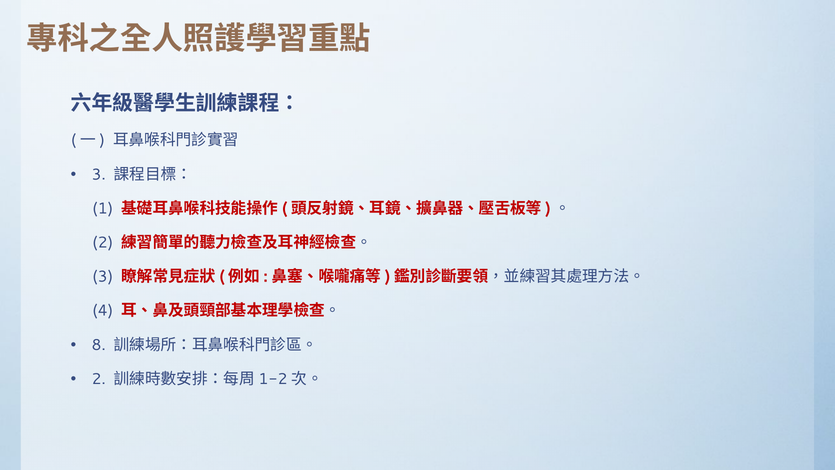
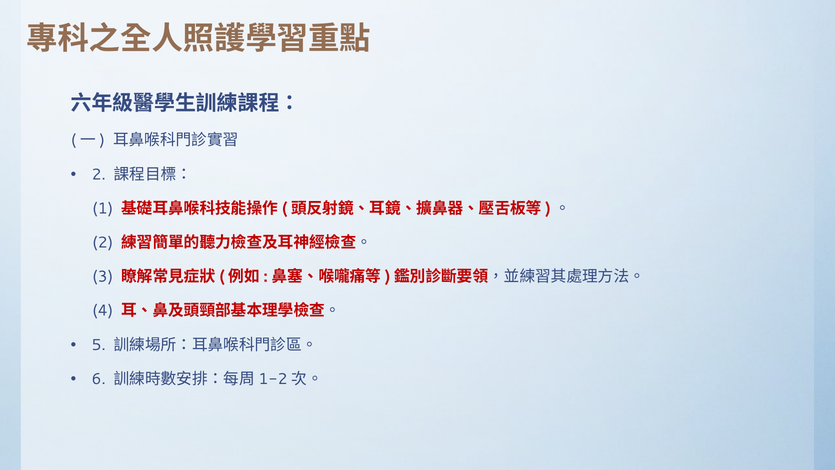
3: 3 -> 2 (99, 174)
8: 8 -> 5 (99, 345)
2: 2 -> 6 (99, 379)
